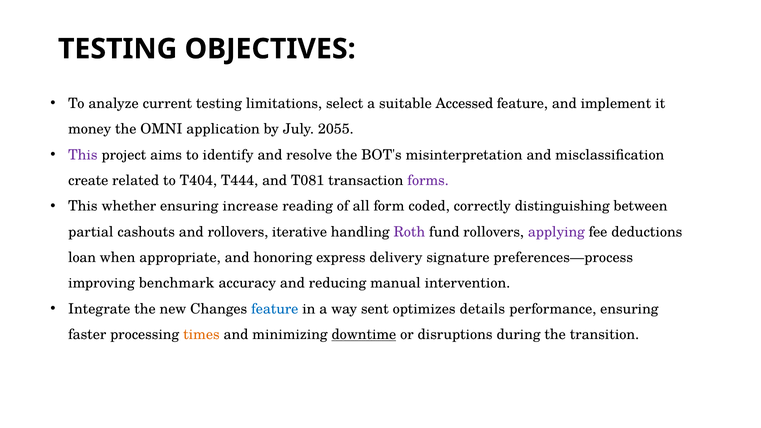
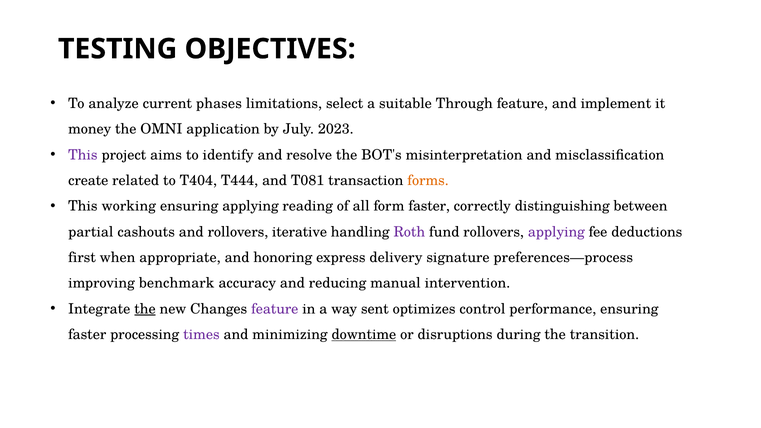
current testing: testing -> phases (219, 104)
Accessed: Accessed -> Through (464, 104)
2055: 2055 -> 2023 (336, 129)
forms colour: purple -> orange (428, 181)
whether: whether -> working (129, 206)
ensuring increase: increase -> applying (251, 206)
form coded: coded -> faster (429, 206)
loan: loan -> first (82, 258)
the underline: none -> present (145, 309)
feature colour: blue -> purple (275, 309)
details: details -> control (482, 309)
times colour: orange -> purple (201, 335)
